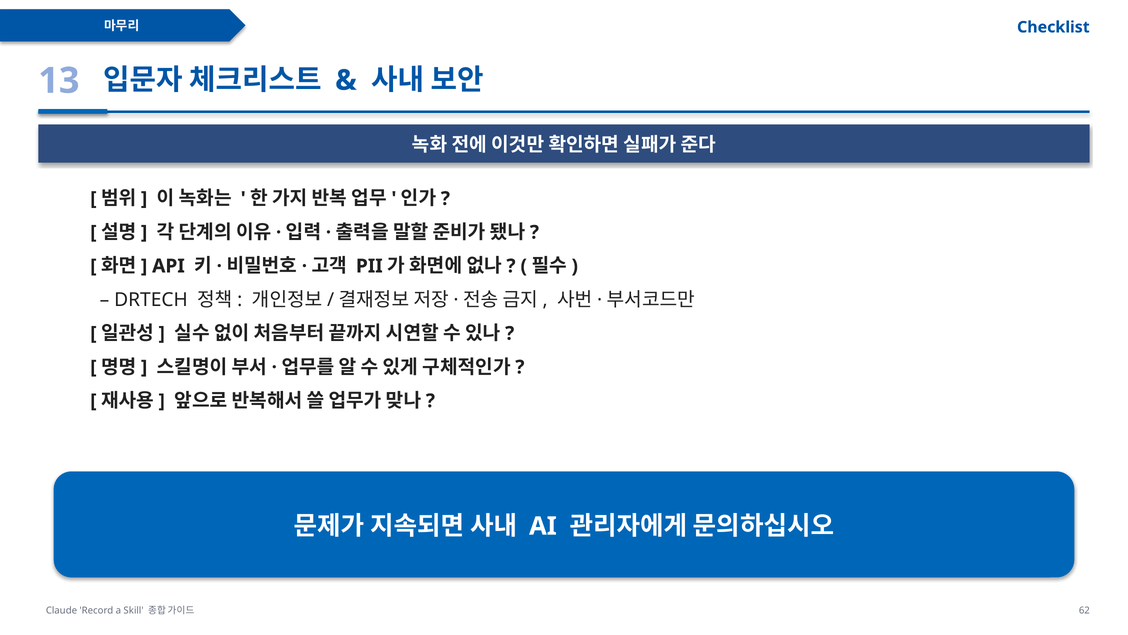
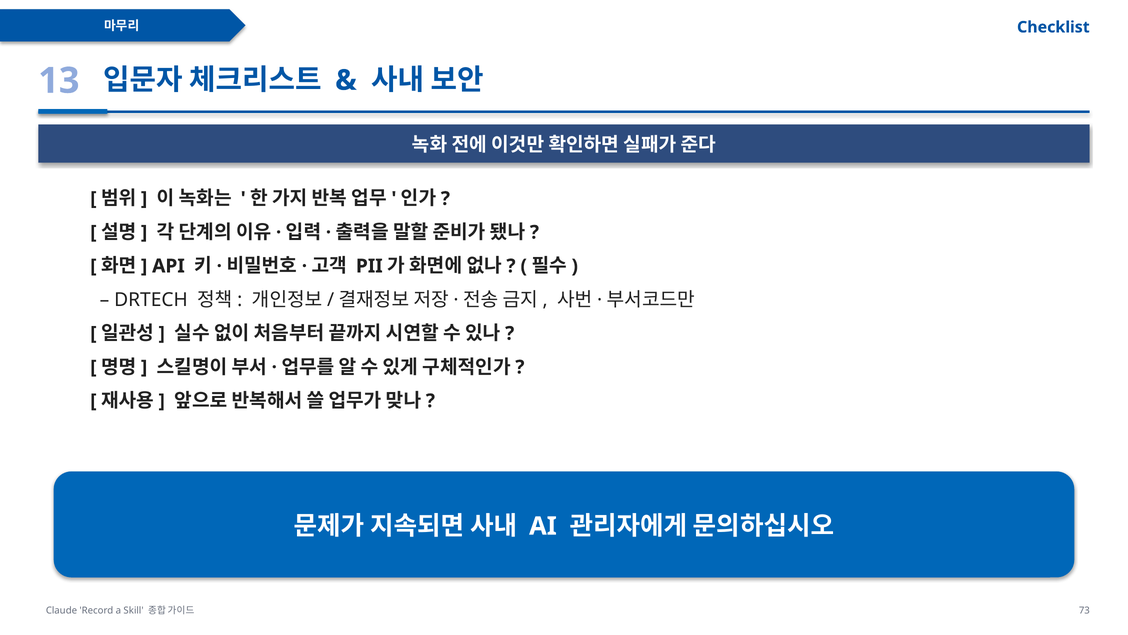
62: 62 -> 73 (1084, 610)
